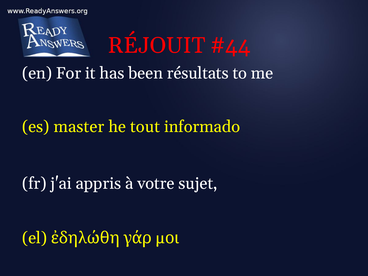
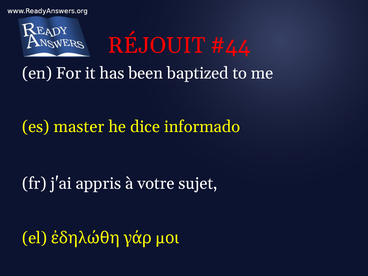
résultats: résultats -> baptized (198, 73)
tout: tout -> dice (145, 127)
